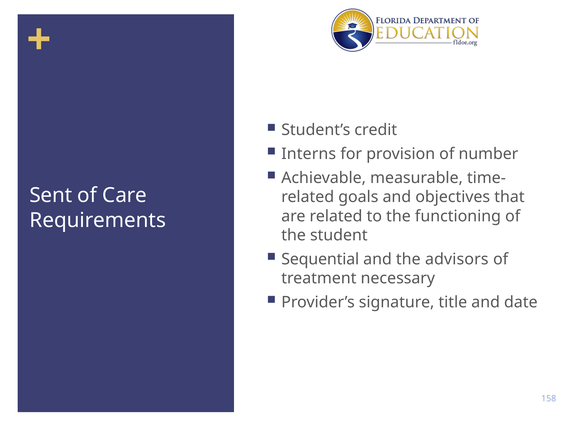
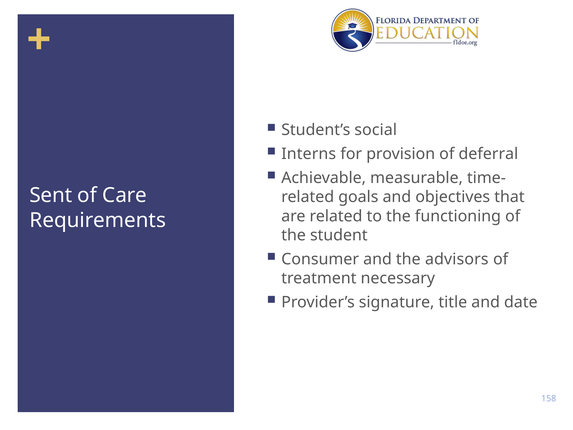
credit: credit -> social (376, 130)
number: number -> deferral (488, 154)
Sequential: Sequential -> Consumer (320, 259)
